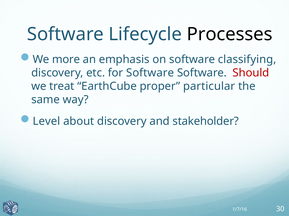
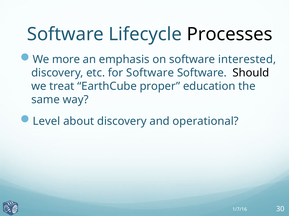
classifying: classifying -> interested (247, 60)
Should colour: red -> black (251, 73)
particular: particular -> education (209, 87)
stakeholder: stakeholder -> operational (206, 122)
